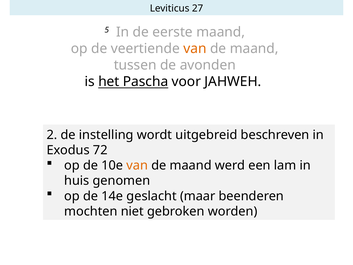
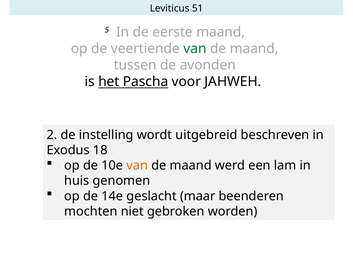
27: 27 -> 51 (198, 8)
van colour: orange -> green (195, 49)
72: 72 -> 18 (100, 150)
